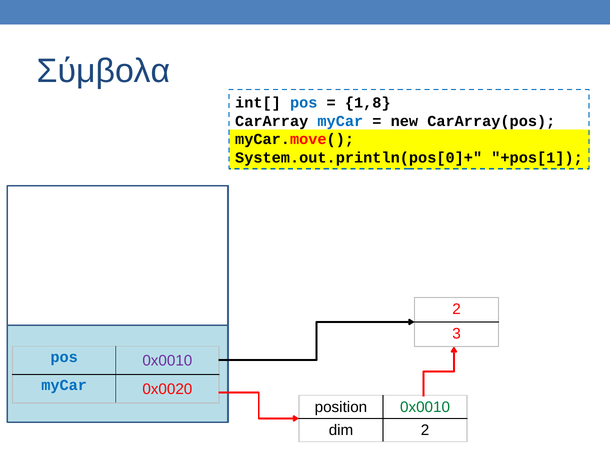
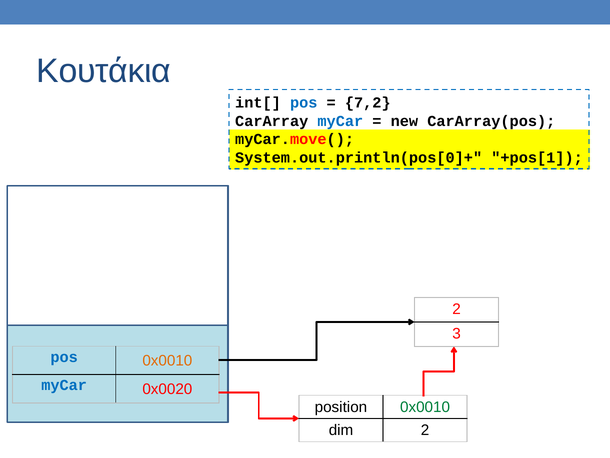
Σύμβολα: Σύμβολα -> Κουτάκια (104, 71)
1,8: 1,8 -> 7,2 (368, 103)
0x0010 colour: purple -> orange (167, 360)
